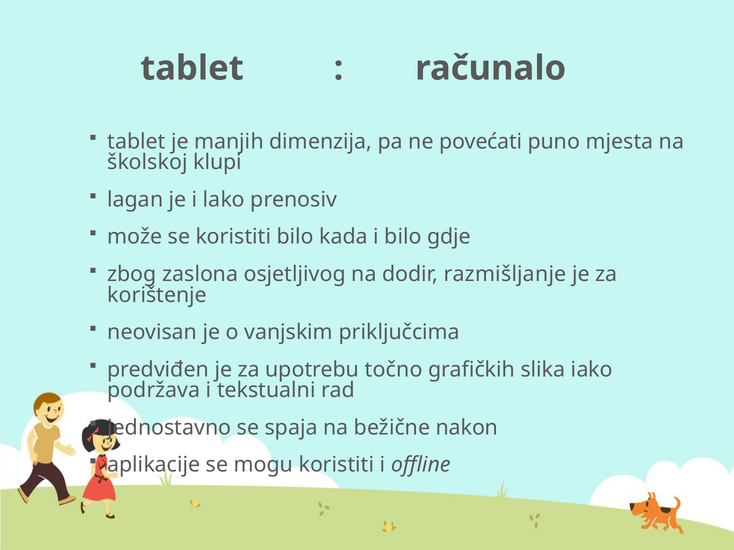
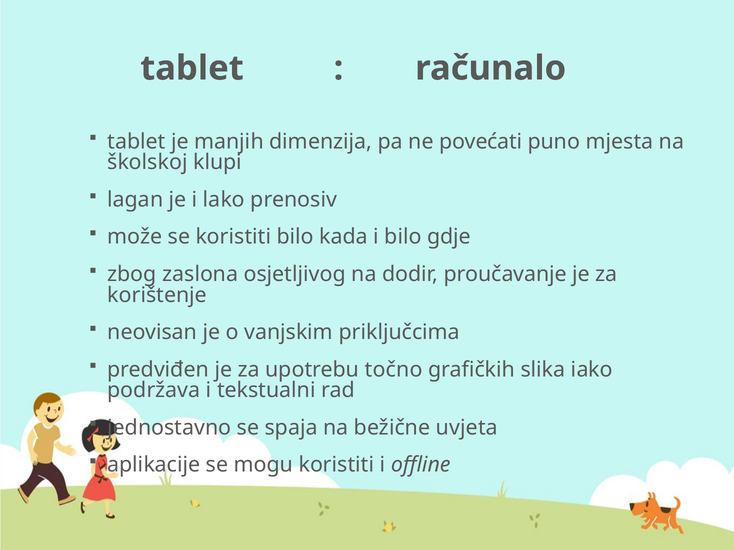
razmišljanje: razmišljanje -> proučavanje (505, 274)
nakon: nakon -> uvjeta (467, 428)
